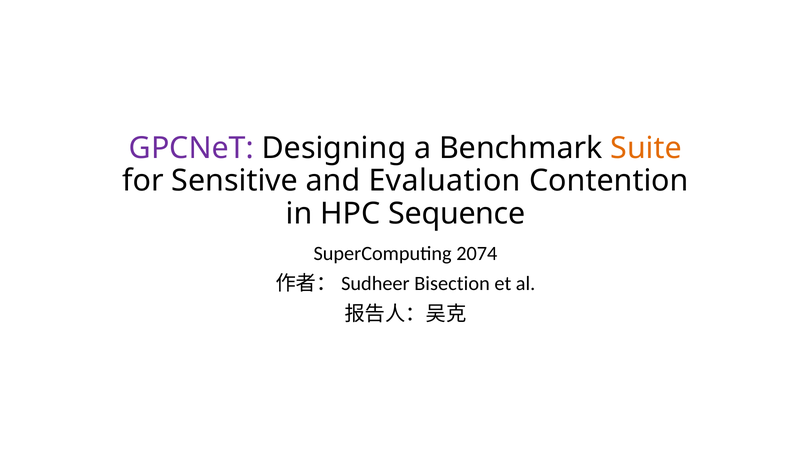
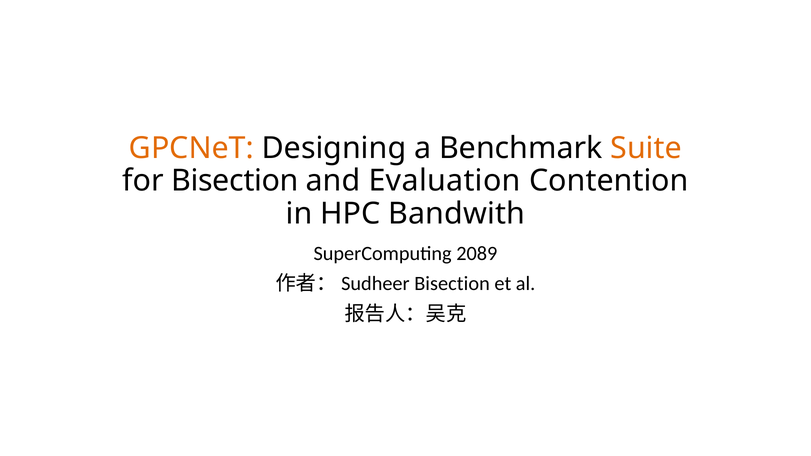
GPCNeT colour: purple -> orange (191, 148)
for Sensitive: Sensitive -> Bisection (235, 181)
Sequence: Sequence -> Bandwith (457, 214)
2074: 2074 -> 2089 (477, 253)
